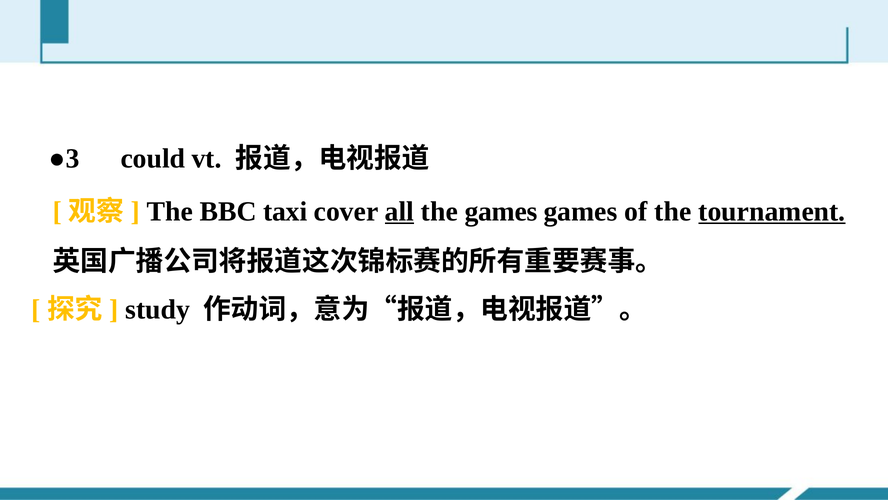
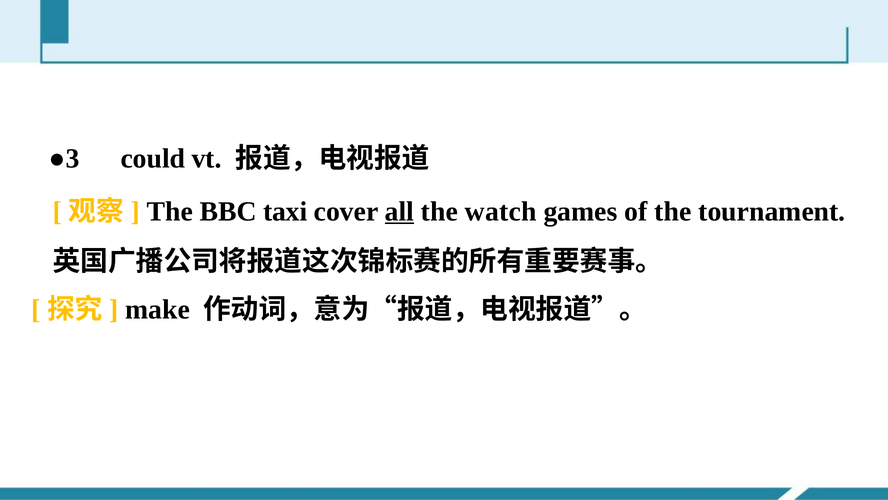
the games: games -> watch (501, 211)
tournament underline: present -> none (772, 211)
study: study -> make (158, 309)
